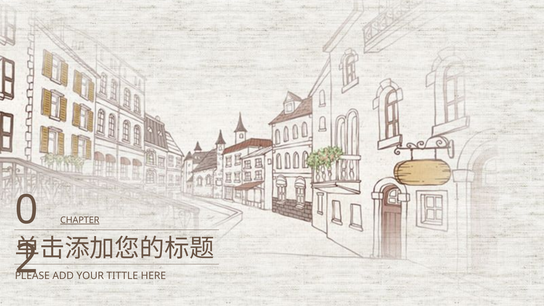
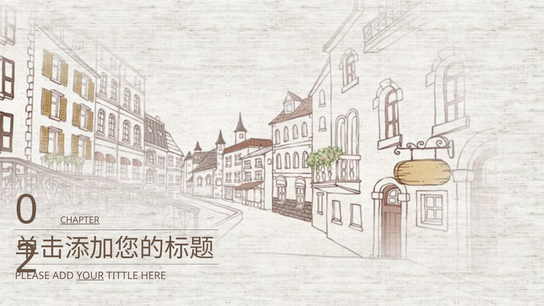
YOUR underline: none -> present (90, 276)
